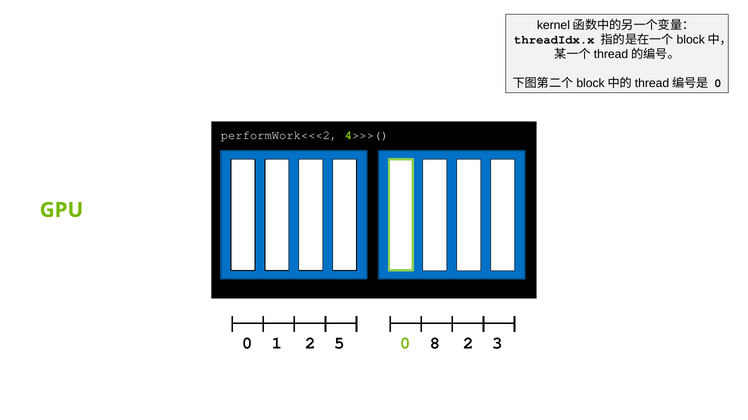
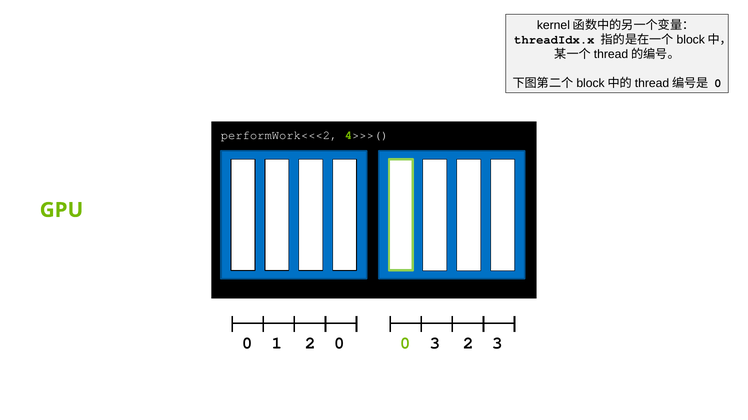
2 5: 5 -> 0 (339, 343)
0 8: 8 -> 3 (435, 343)
